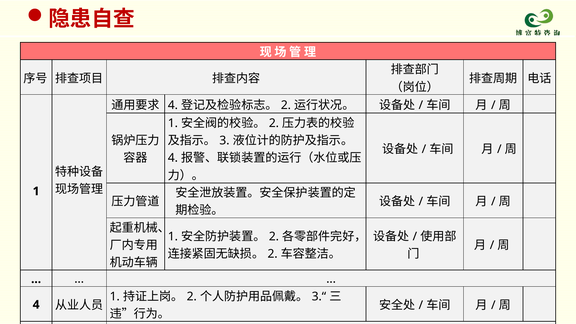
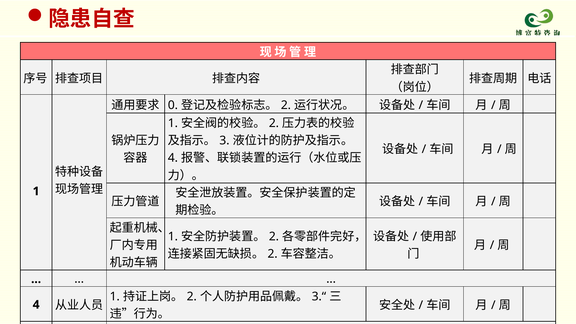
4: 4 -> 0 (173, 105)
